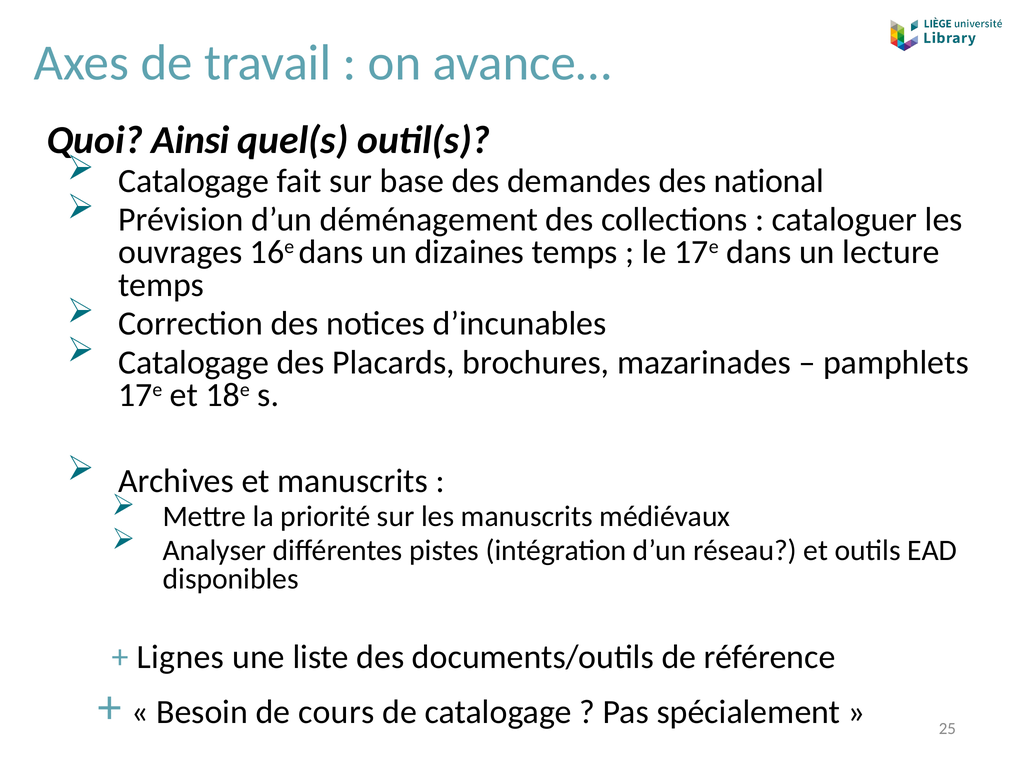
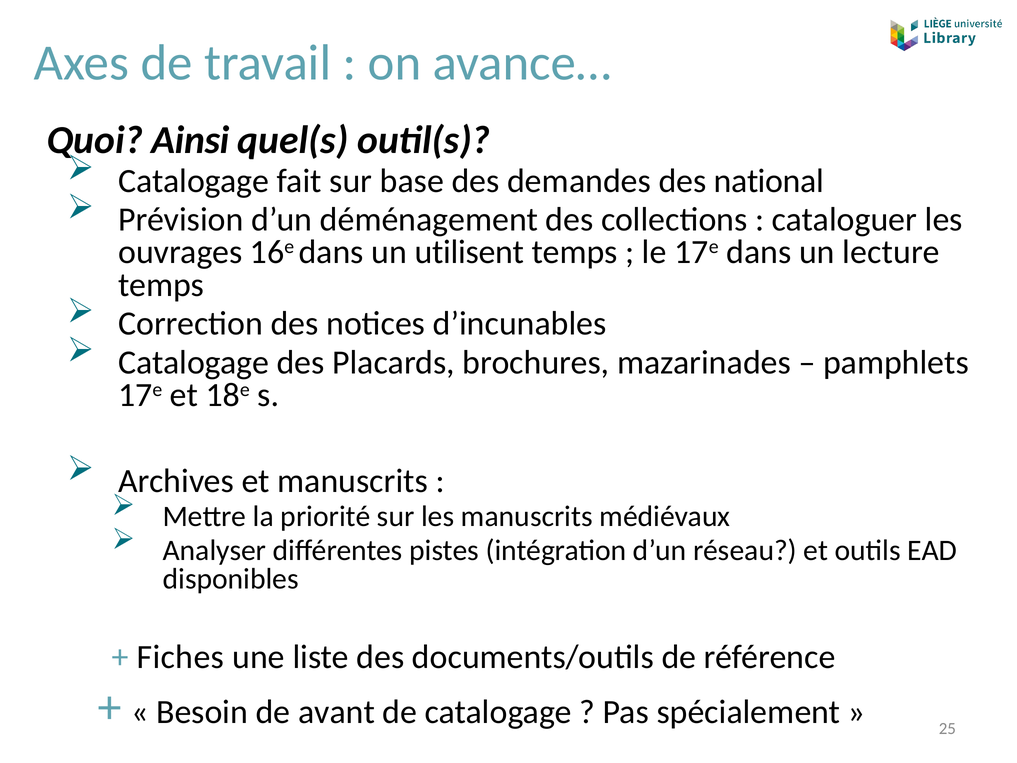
dizaines: dizaines -> utilisent (469, 252)
Lignes: Lignes -> Fiches (180, 657)
cours: cours -> avant (336, 712)
